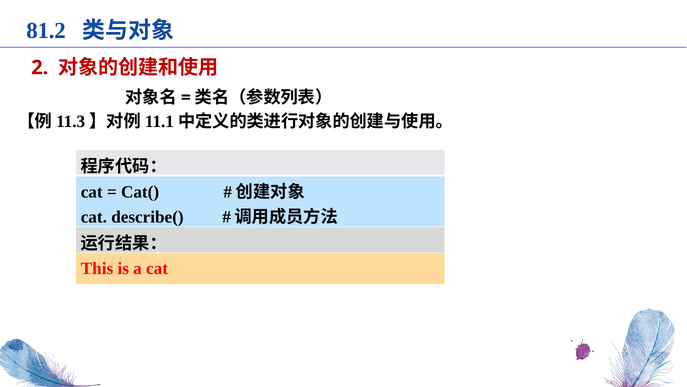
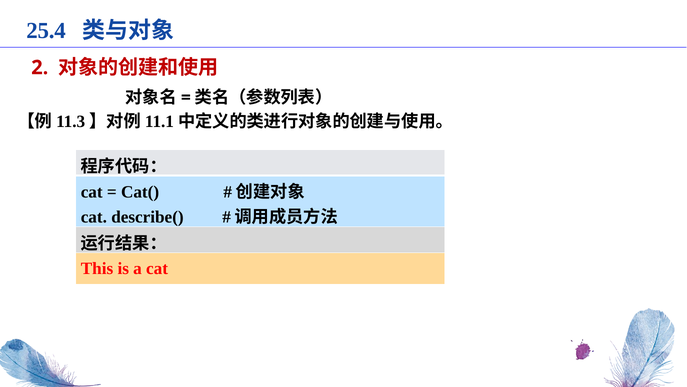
81.2: 81.2 -> 25.4 (46, 31)
